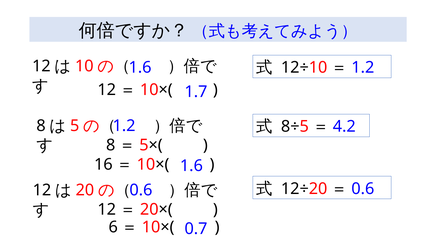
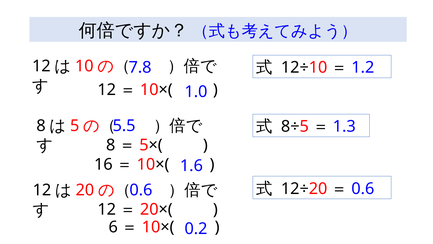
1.6: 1.6 -> 7.8 (140, 67)
1.7: 1.7 -> 1.0 (196, 92)
4.2: 4.2 -> 1.3 (344, 126)
1.2: 1.2 -> 5.5 (124, 125)
0.7: 0.7 -> 0.2 (196, 228)
